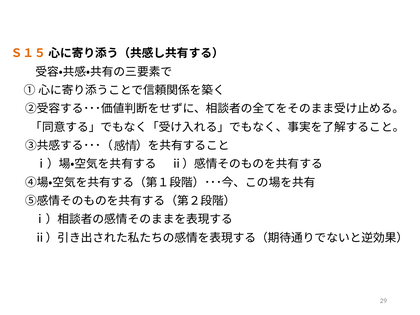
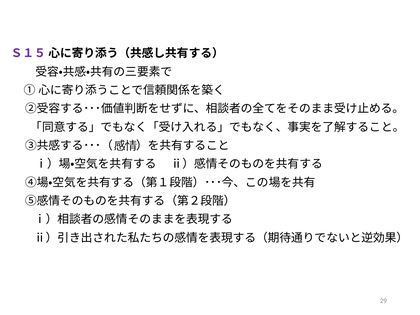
Ｓ１５ colour: orange -> purple (28, 53)
